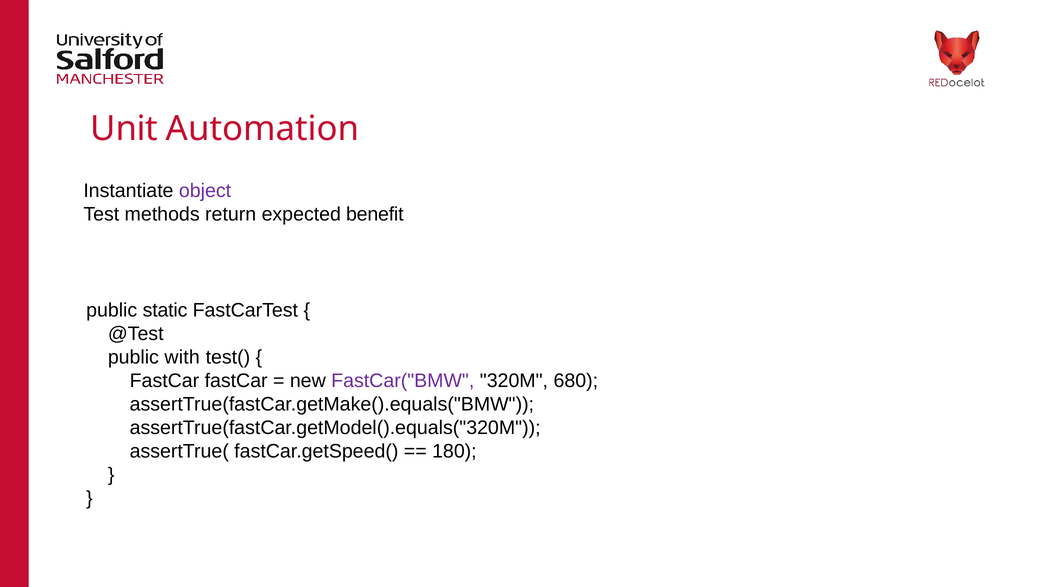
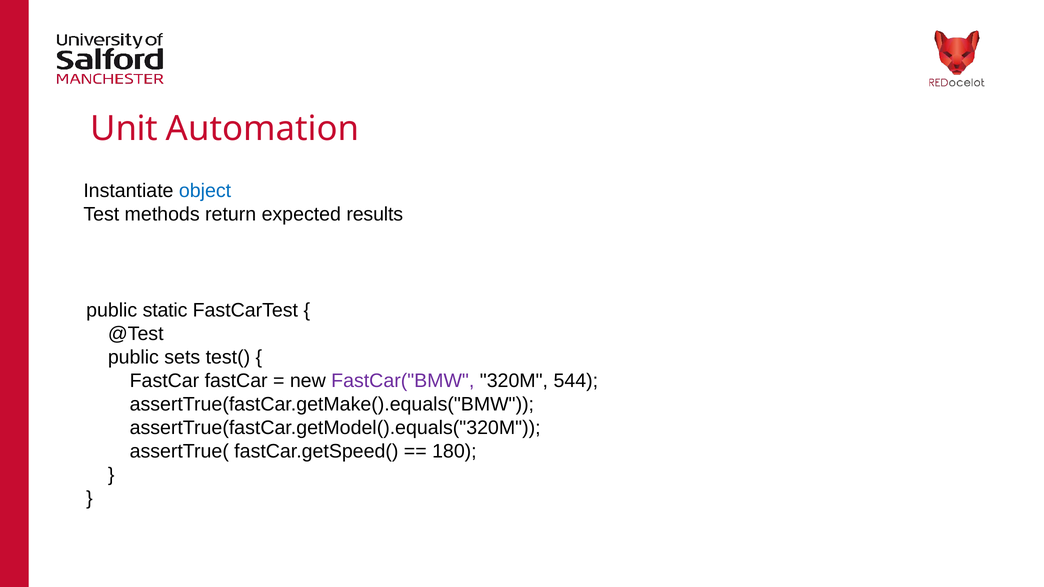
object colour: purple -> blue (205, 191)
benefit: benefit -> results (375, 214)
with: with -> sets (182, 358)
680: 680 -> 544 (576, 381)
